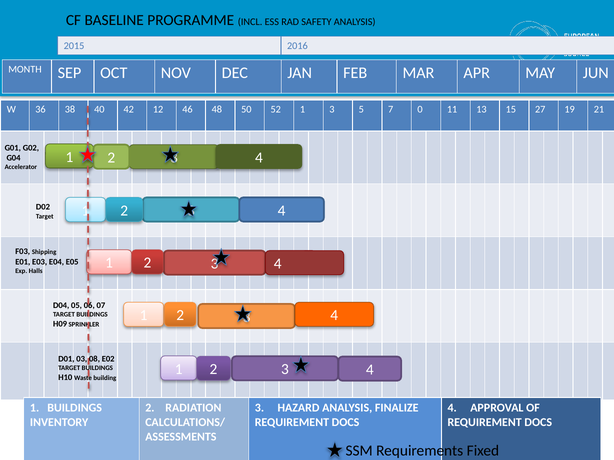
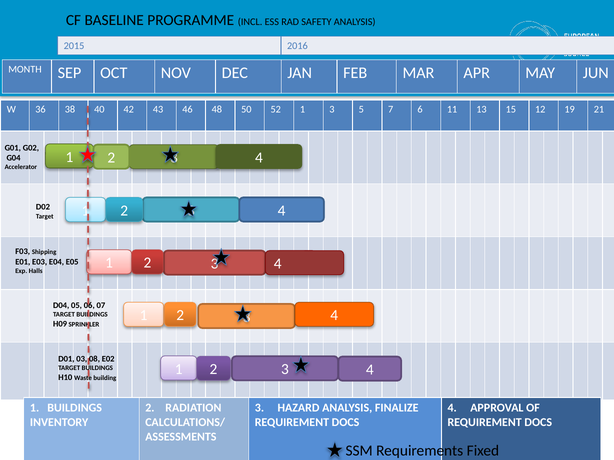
12: 12 -> 43 (158, 110)
0: 0 -> 6 (420, 110)
27: 27 -> 12 (540, 110)
